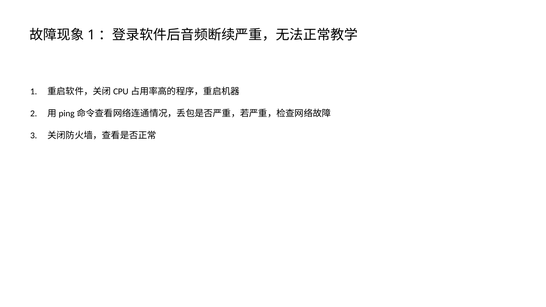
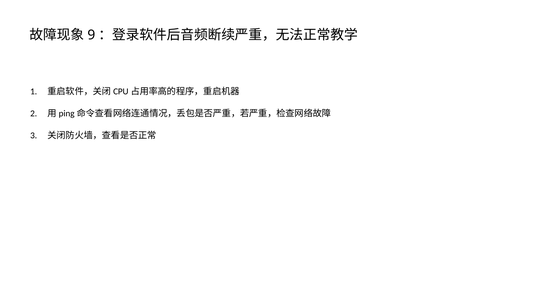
1: 1 -> 9 (91, 35)
